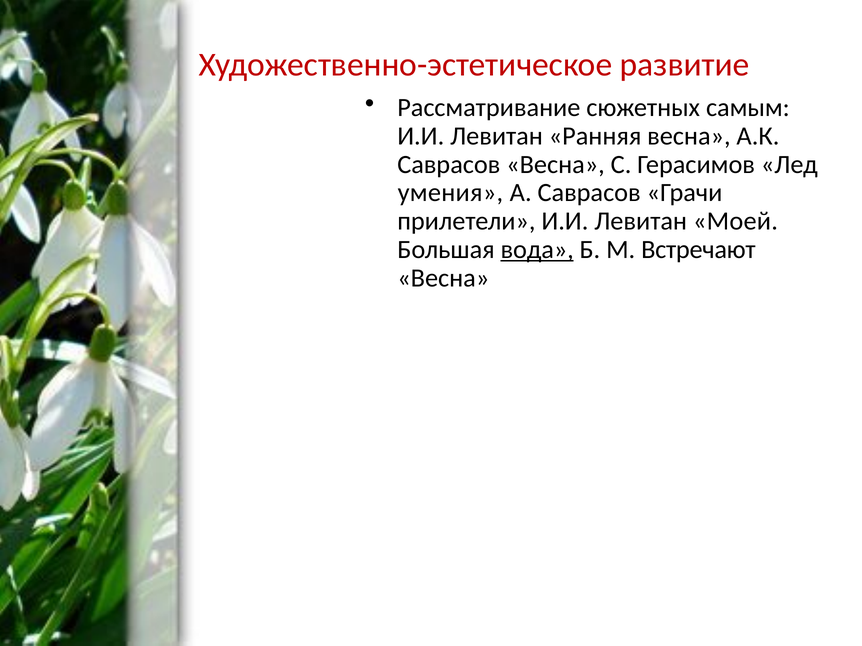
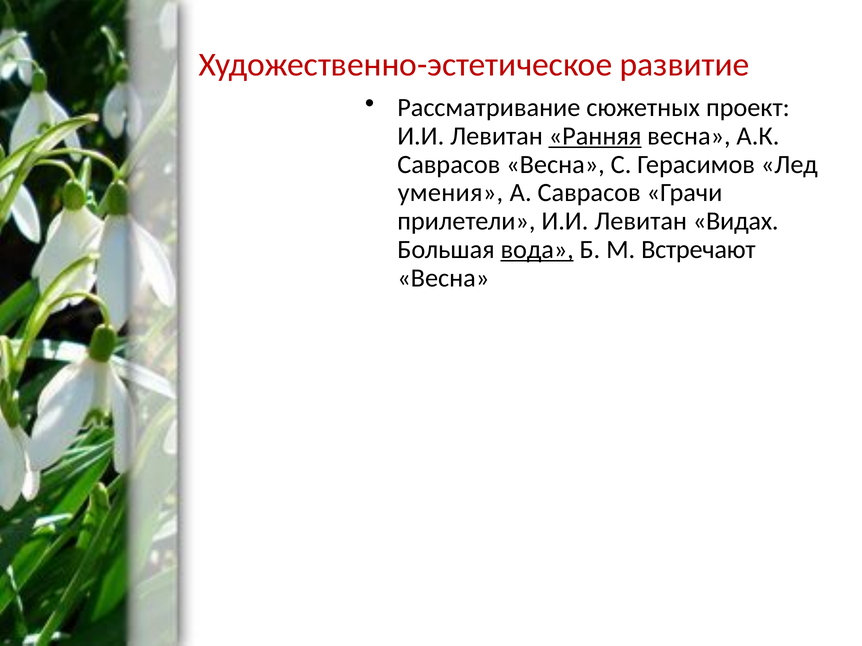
самым: самым -> проект (748, 108)
Ранняя underline: none -> present (595, 136)
Моей: Моей -> Видах (736, 221)
